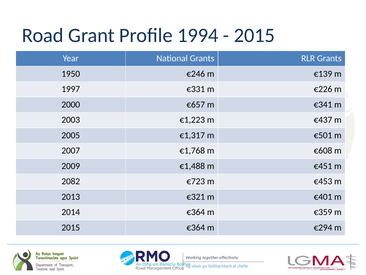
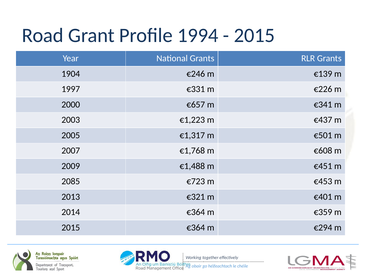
1950: 1950 -> 1904 (71, 74)
2082: 2082 -> 2085 (71, 181)
